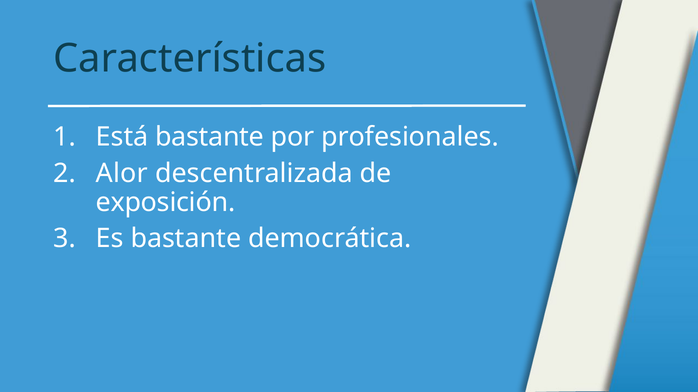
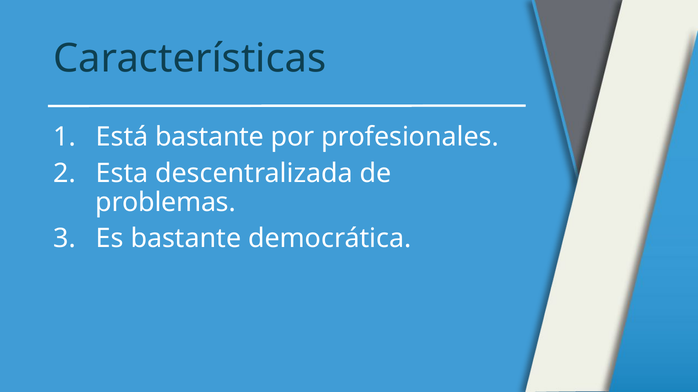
Alor: Alor -> Esta (122, 173)
exposición: exposición -> problemas (166, 203)
